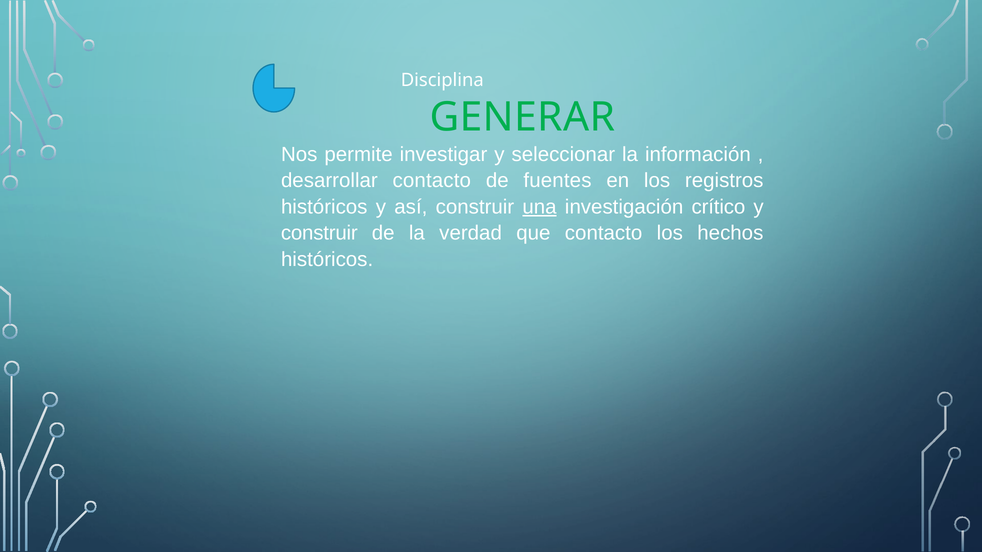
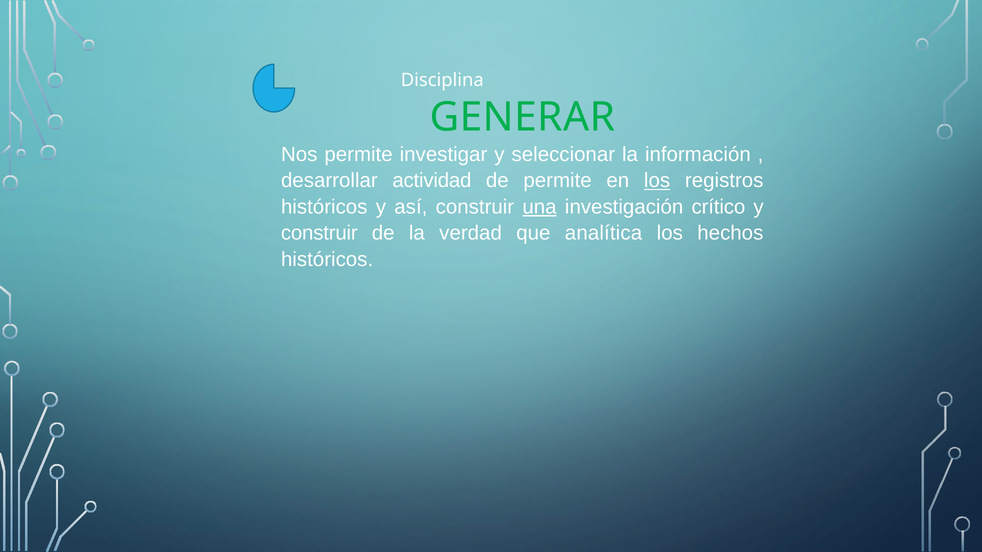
desarrollar contacto: contacto -> actividad (432, 181)
de fuentes: fuentes -> permite (558, 181)
los underline: none -> present (657, 181)
que contacto: contacto -> analítica (604, 233)
